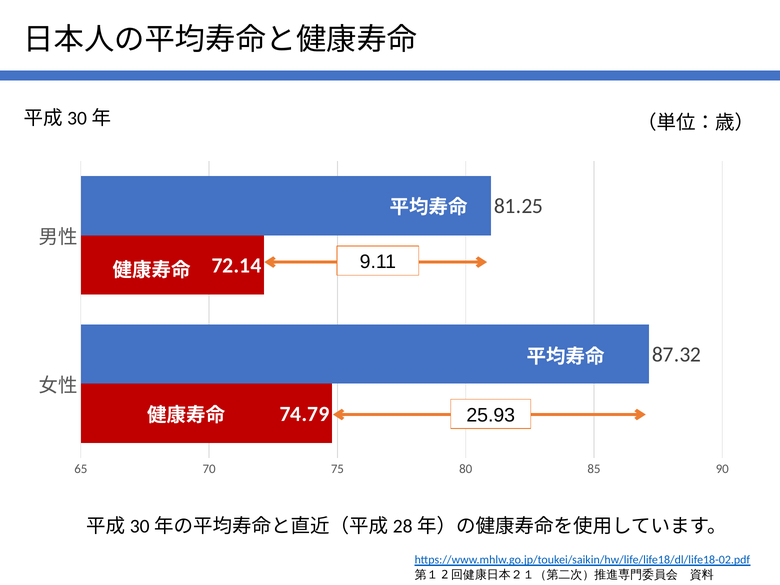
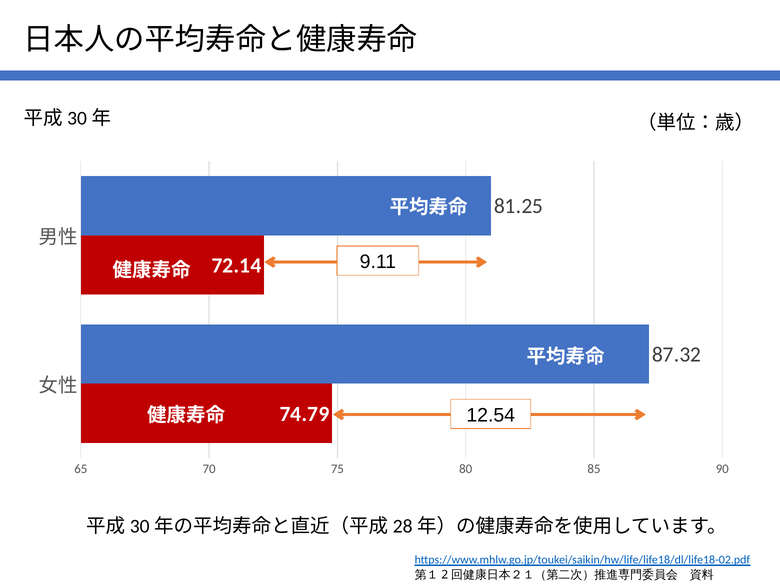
25.93: 25.93 -> 12.54 (491, 415)
